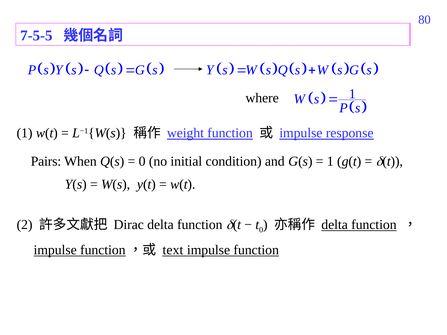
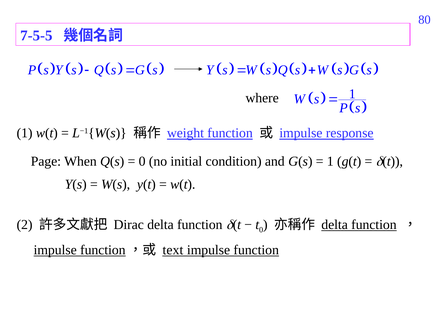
Pairs: Pairs -> Page (46, 161)
